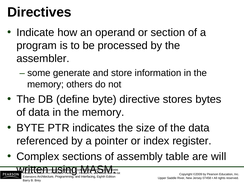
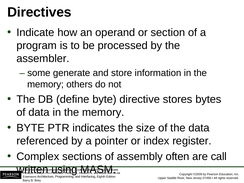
table: table -> often (178, 157)
will: will -> call (219, 157)
